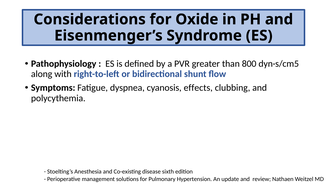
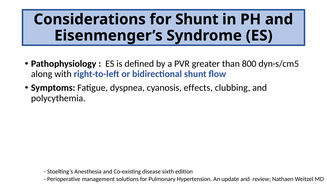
for Oxide: Oxide -> Shunt (197, 19)
